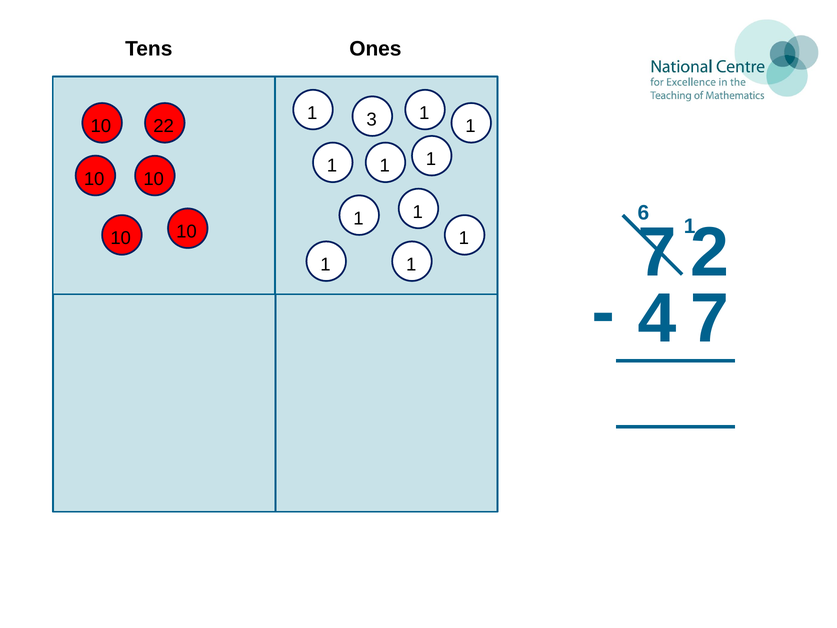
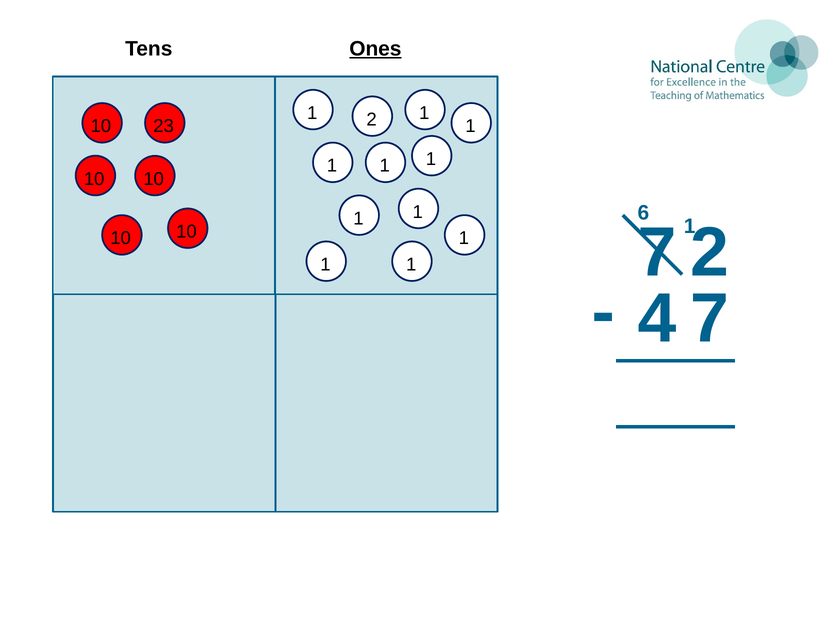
Ones underline: none -> present (375, 49)
3: 3 -> 2 (372, 120)
22: 22 -> 23 (164, 126)
